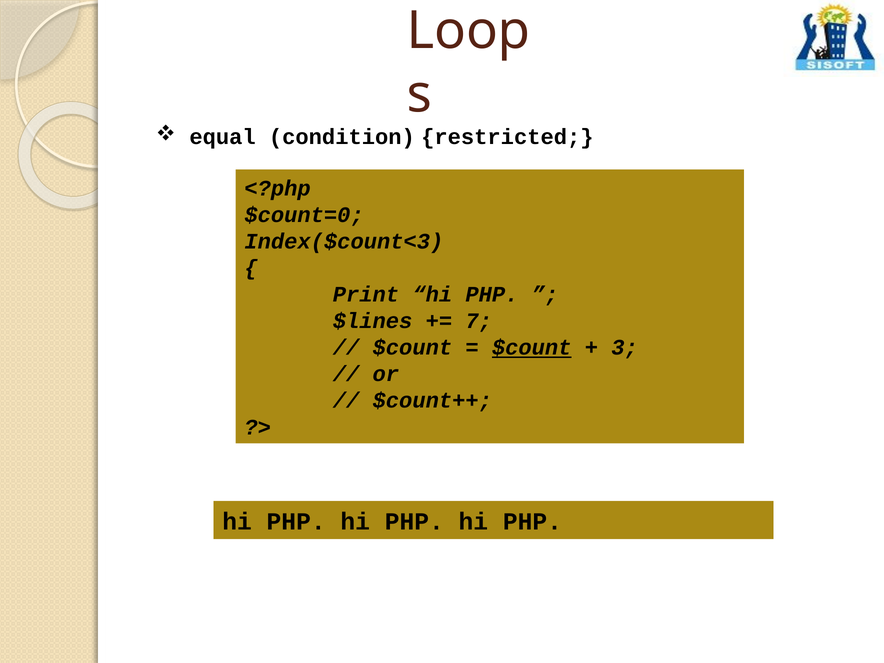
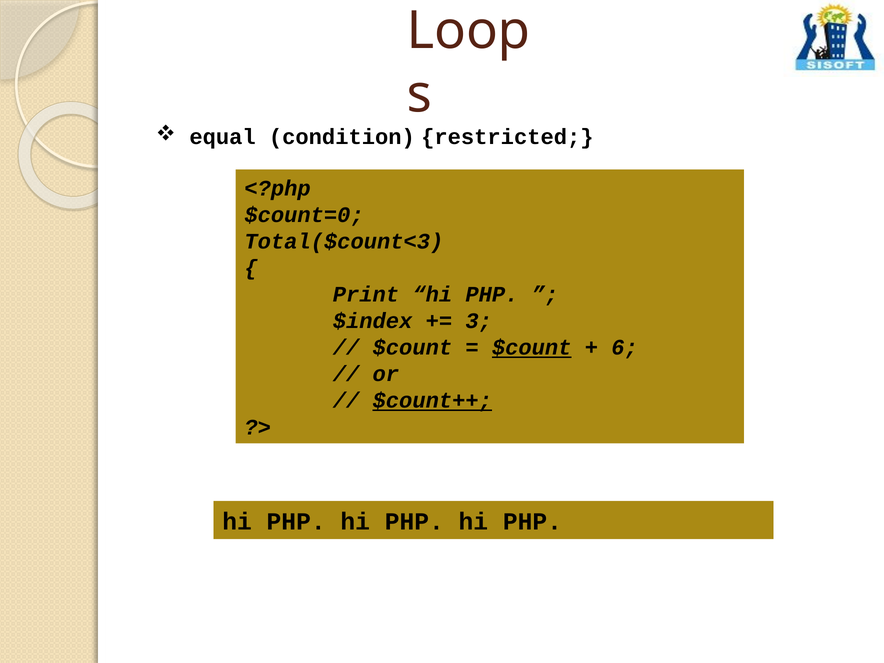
Index($count<3: Index($count<3 -> Total($count<3 (344, 242)
$lines: $lines -> $index (373, 321)
7: 7 -> 3 (479, 321)
3: 3 -> 6 (625, 348)
$count++ underline: none -> present (432, 401)
